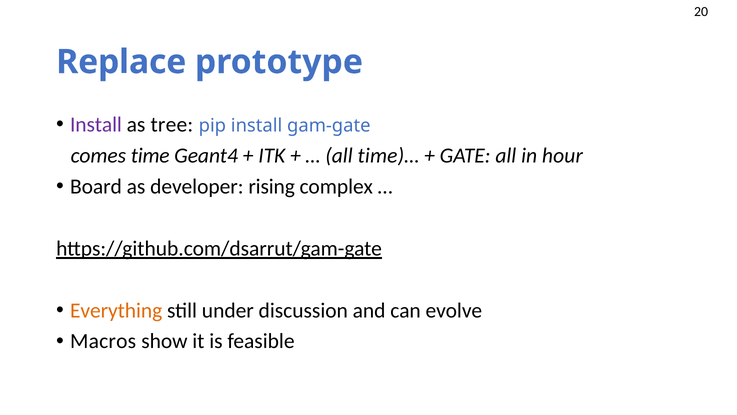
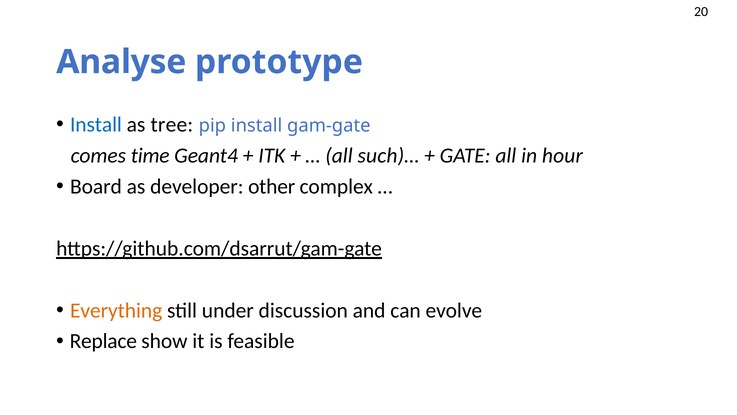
Replace: Replace -> Analyse (121, 62)
Install colour: purple -> blue (96, 125)
time)…: time)… -> such)… (388, 155)
rising: rising -> other (272, 186)
Macros: Macros -> Replace (103, 341)
